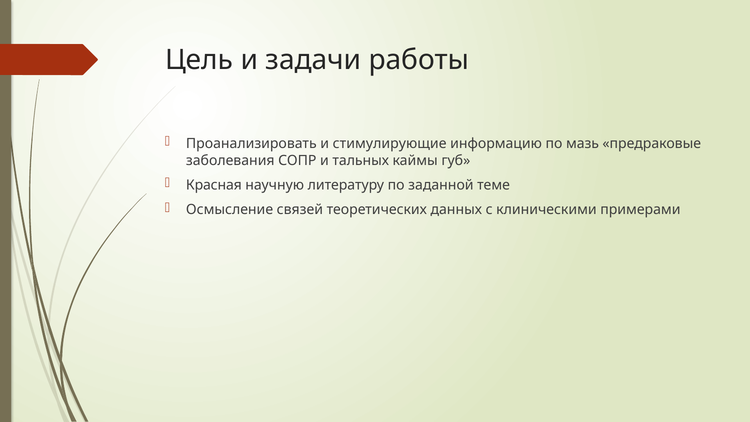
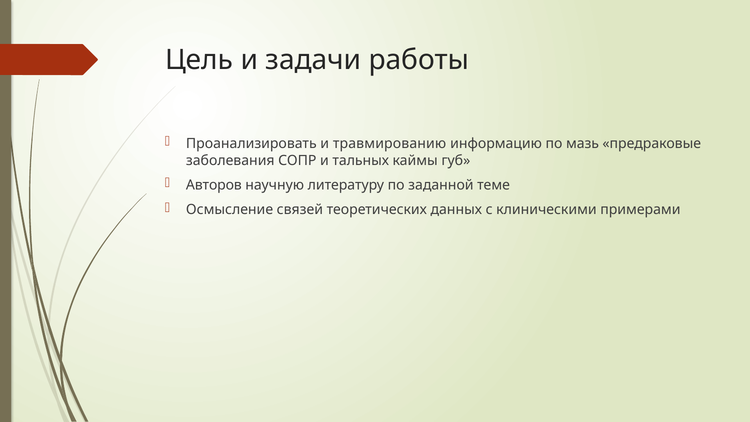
стимулирующие: стимулирующие -> травмированию (390, 143)
Красная: Красная -> Авторов (214, 185)
